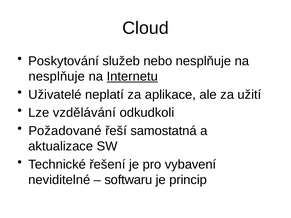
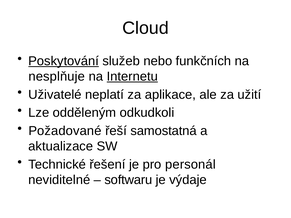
Poskytování underline: none -> present (64, 61)
nebo nesplňuje: nesplňuje -> funkčních (203, 61)
vzdělávání: vzdělávání -> odděleným (84, 113)
vybavení: vybavení -> personál (190, 165)
princip: princip -> výdaje (188, 180)
